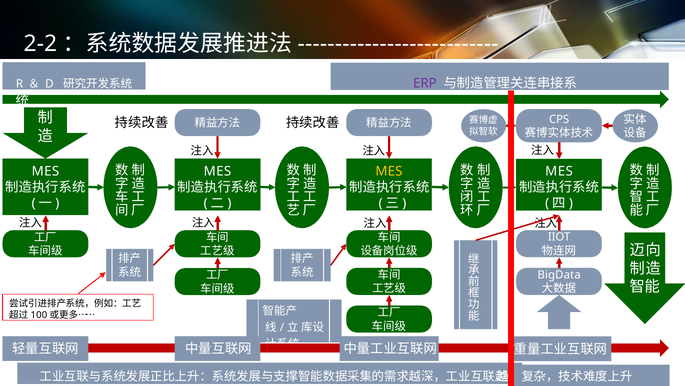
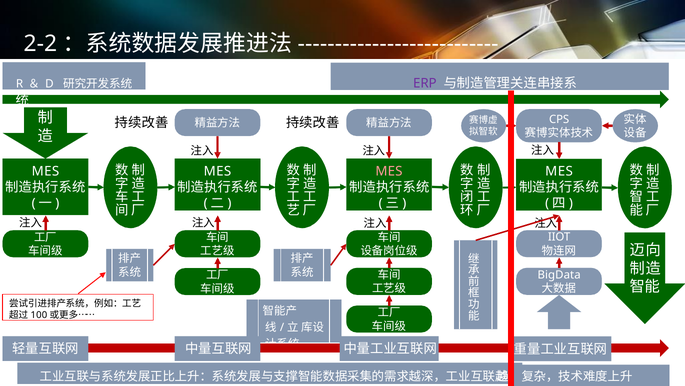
MES colour: yellow -> pink (389, 171)
